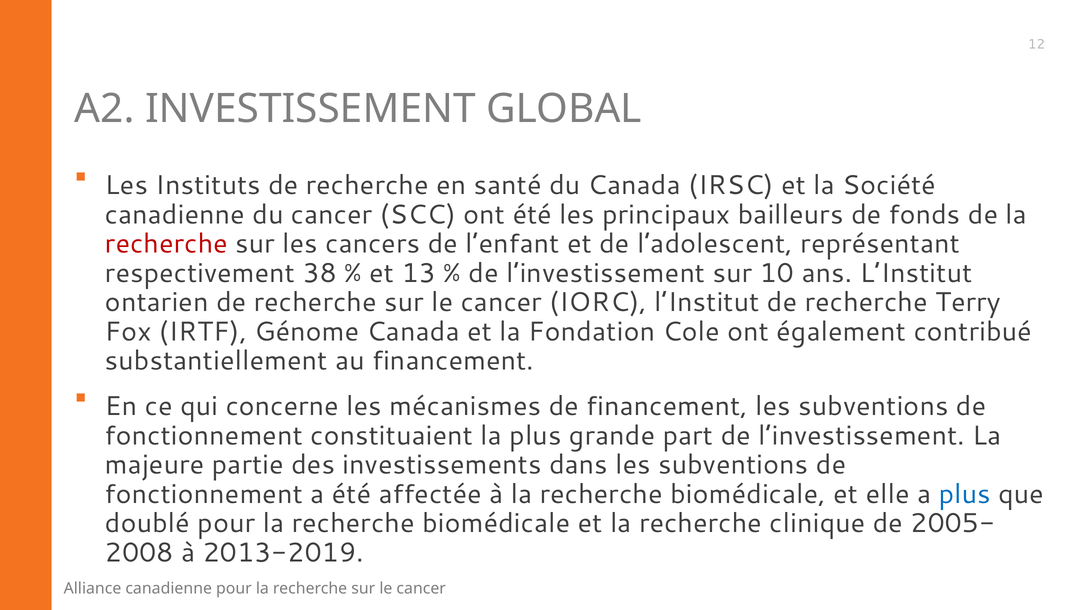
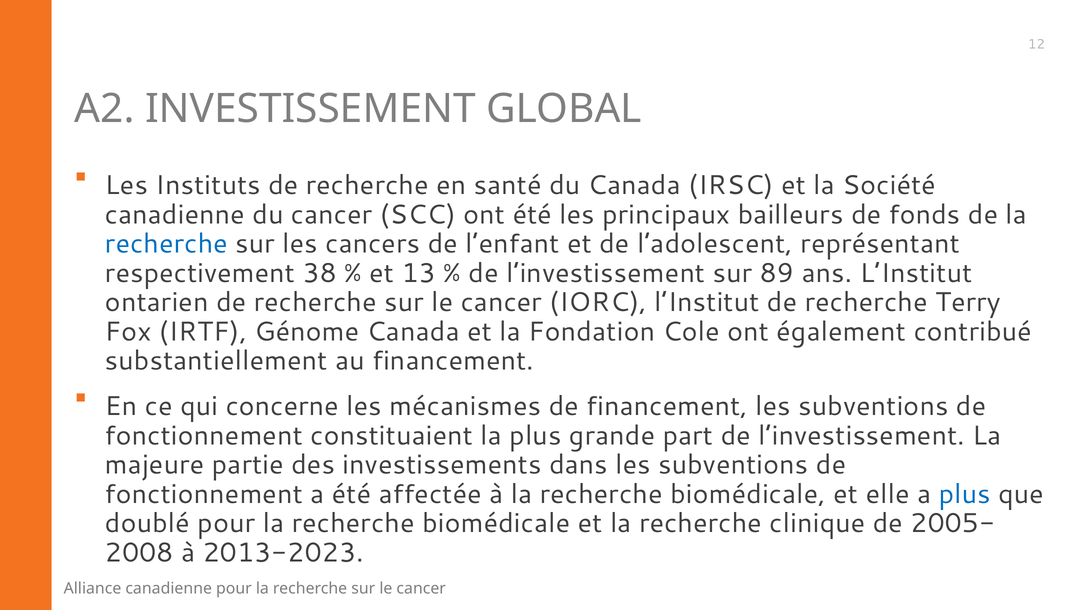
recherche colour: red -> blue (166, 244)
10: 10 -> 89 (777, 273)
2013-2019: 2013-2019 -> 2013-2023 (283, 553)
